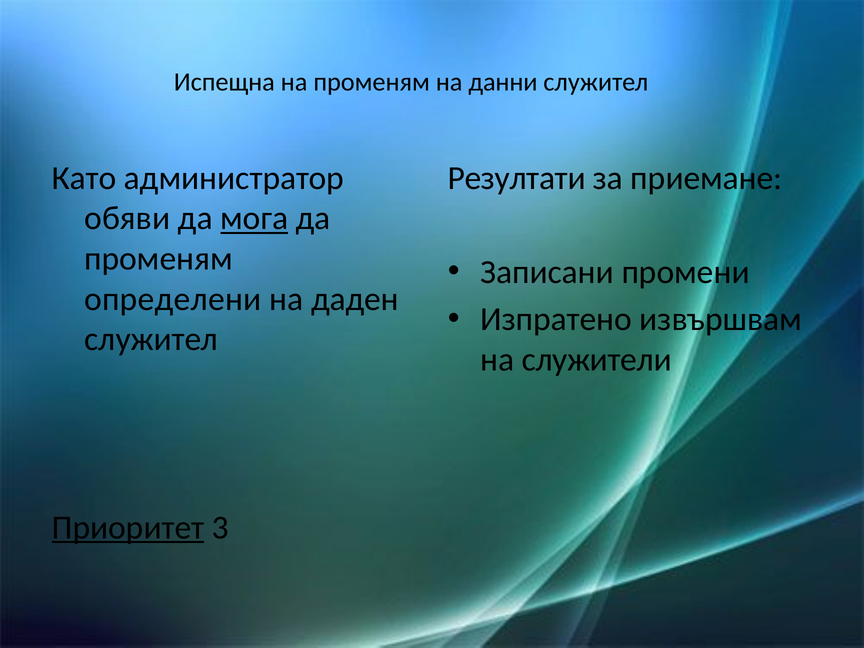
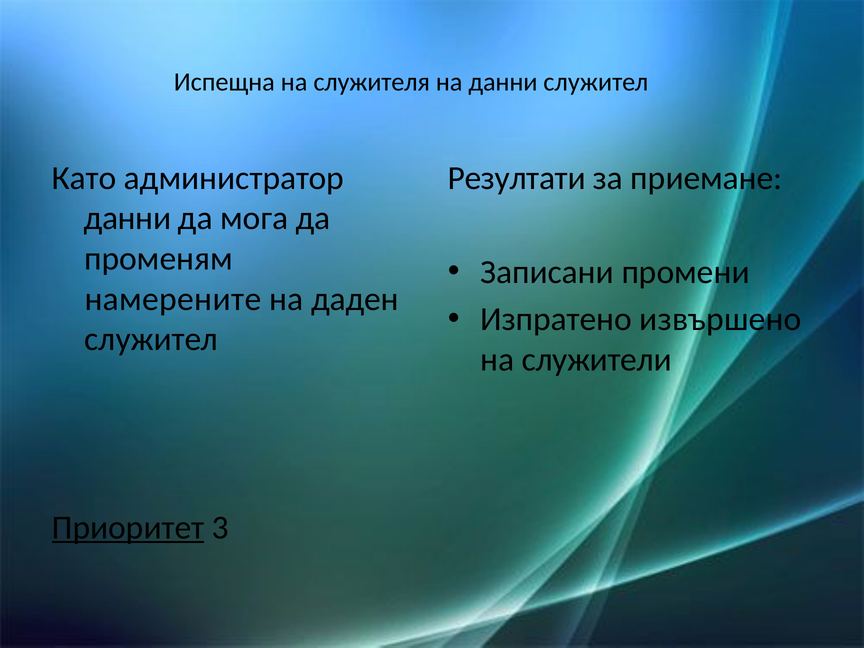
на променям: променям -> служителя (372, 82)
обяви: обяви -> данни (127, 218)
мога underline: present -> none (254, 218)
определени: определени -> намерените (173, 299)
извършвам: извършвам -> извършено (720, 319)
